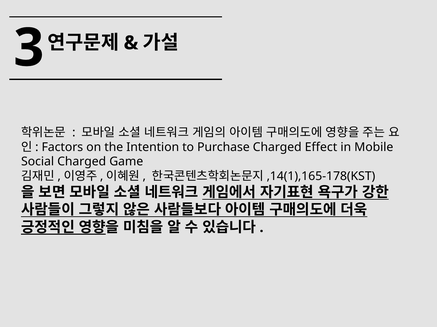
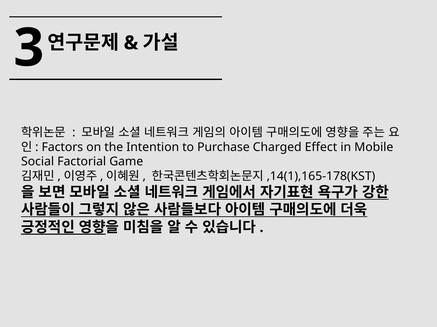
Social Charged: Charged -> Factorial (82, 162)
